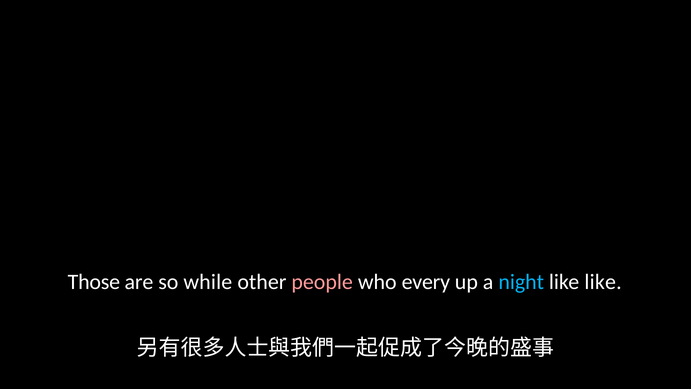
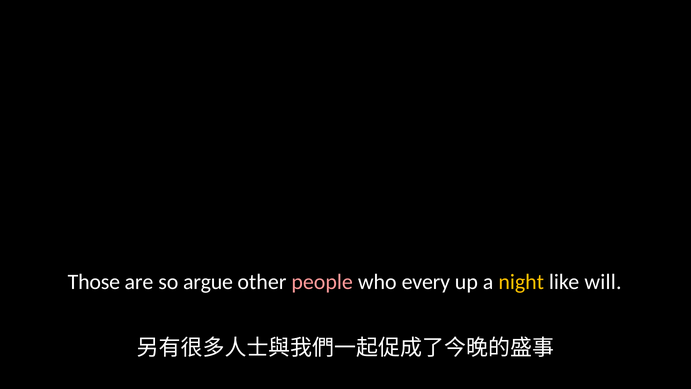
while: while -> argue (208, 282)
night colour: light blue -> yellow (521, 282)
like like: like -> will (603, 282)
